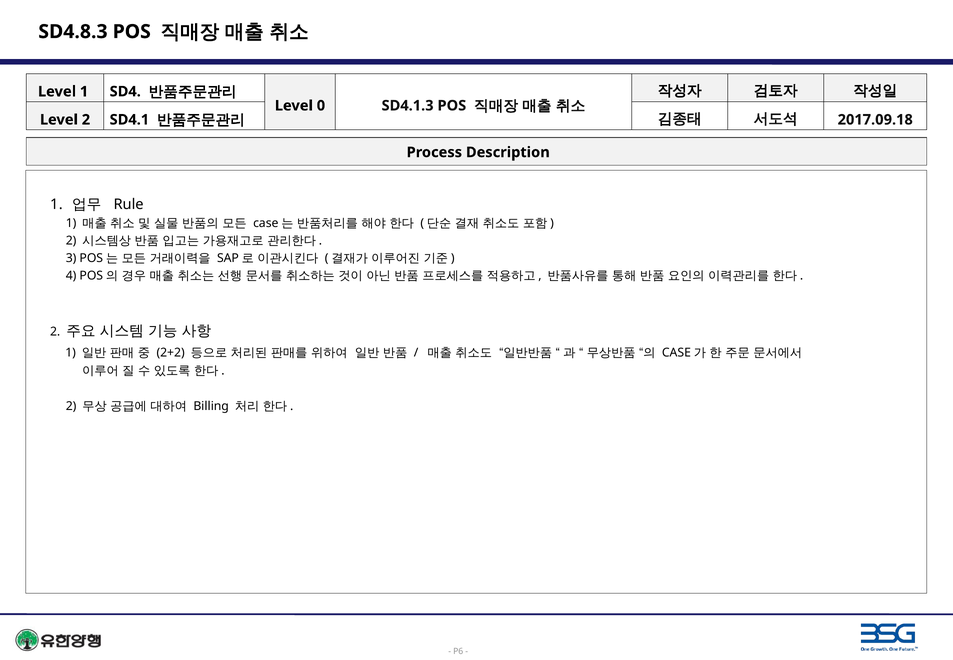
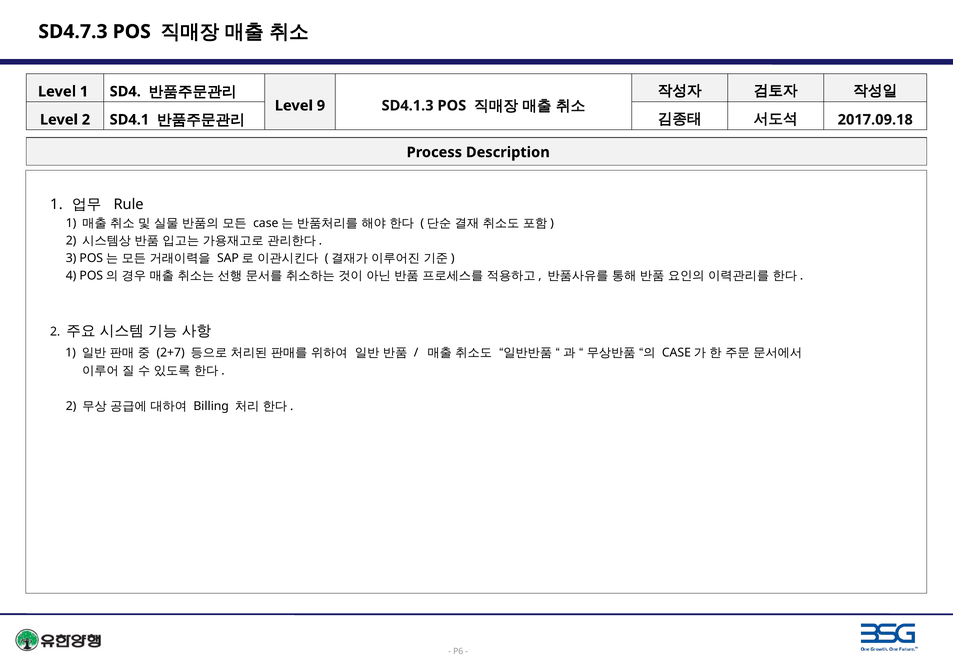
SD4.8.3: SD4.8.3 -> SD4.7.3 (73, 32)
0: 0 -> 9 (321, 106)
2+2: 2+2 -> 2+7 (171, 353)
